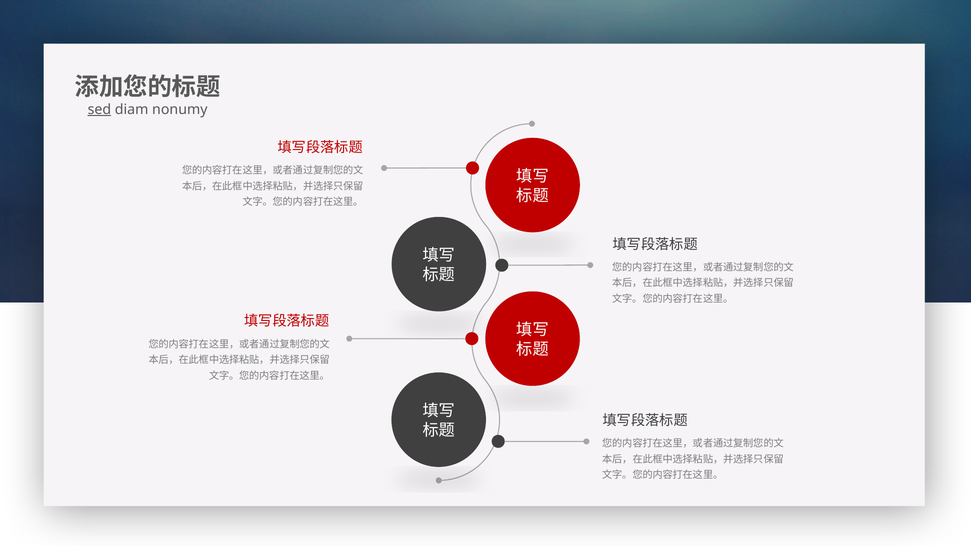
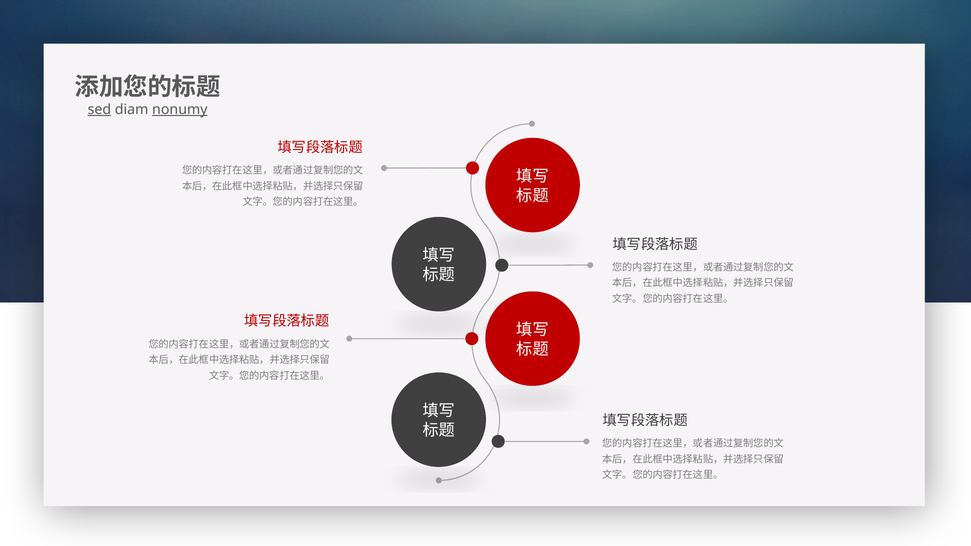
nonumy underline: none -> present (180, 110)
